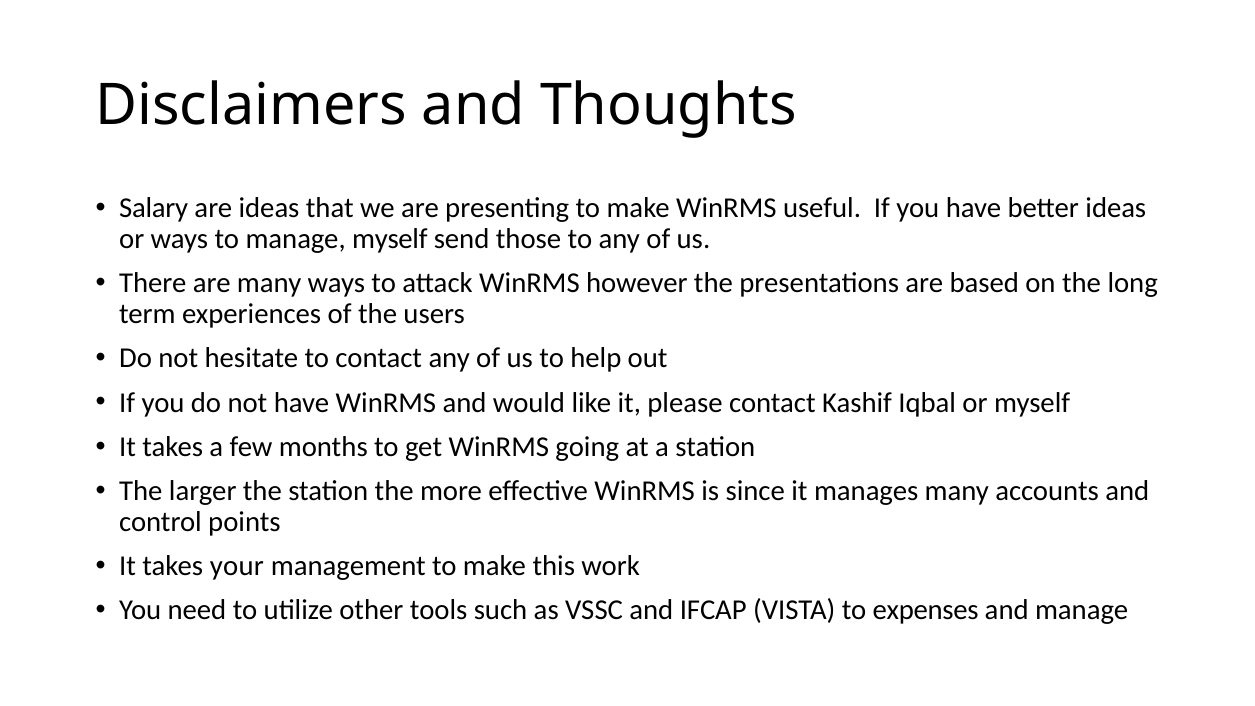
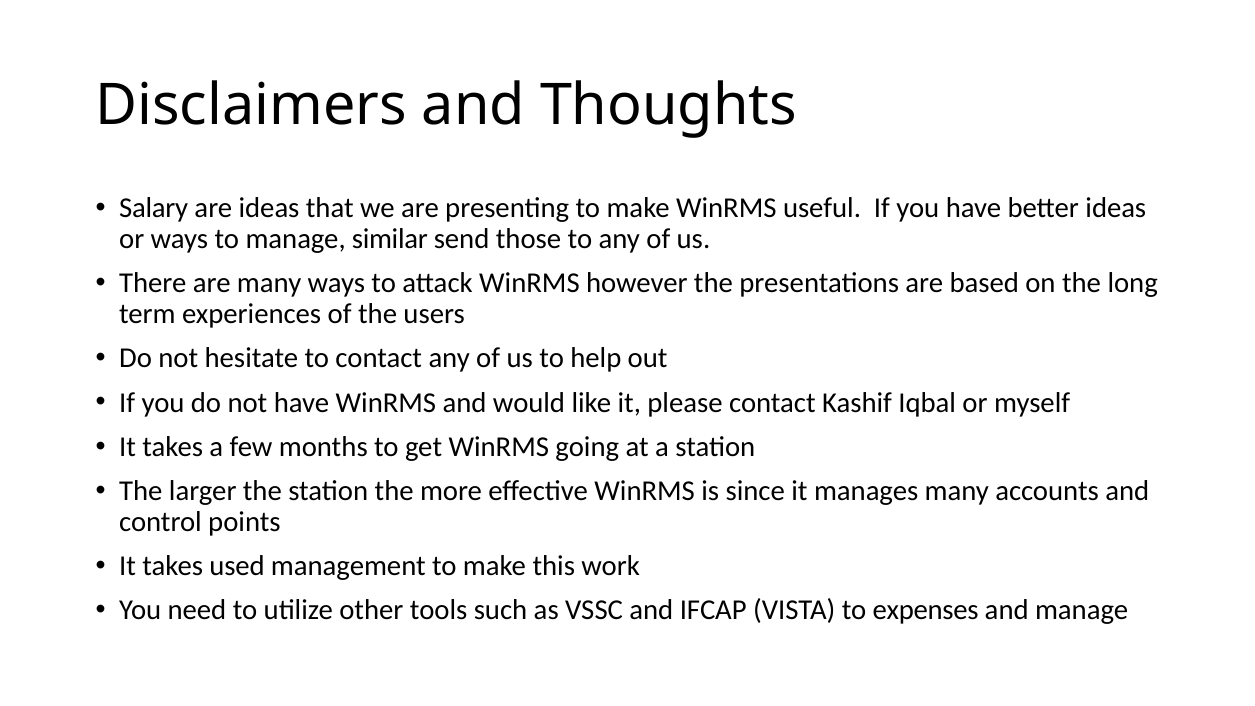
manage myself: myself -> similar (390, 239)
your: your -> used (237, 566)
